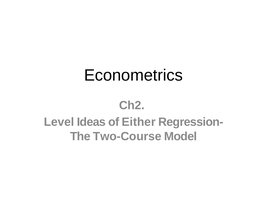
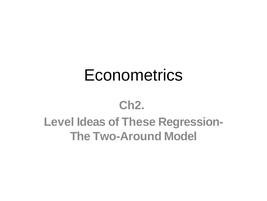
Either: Either -> These (139, 122)
Two-Course: Two-Course -> Two-Around (127, 136)
